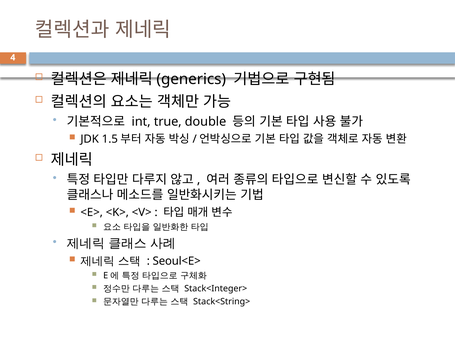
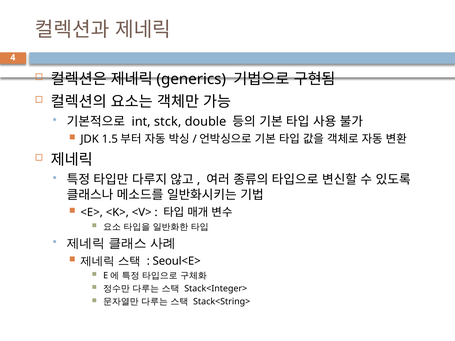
true: true -> stck (168, 122)
